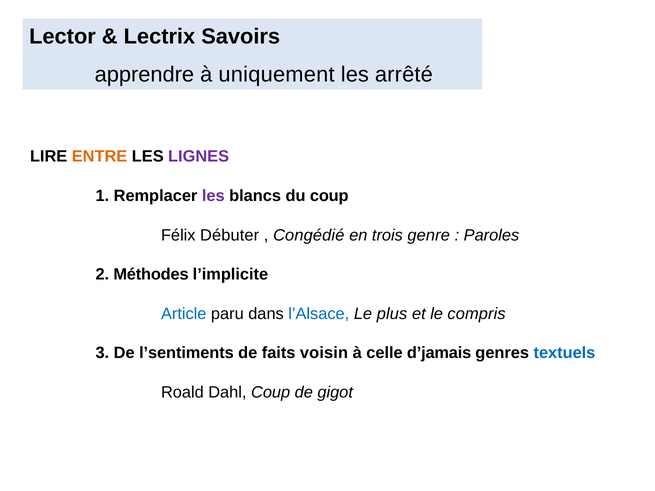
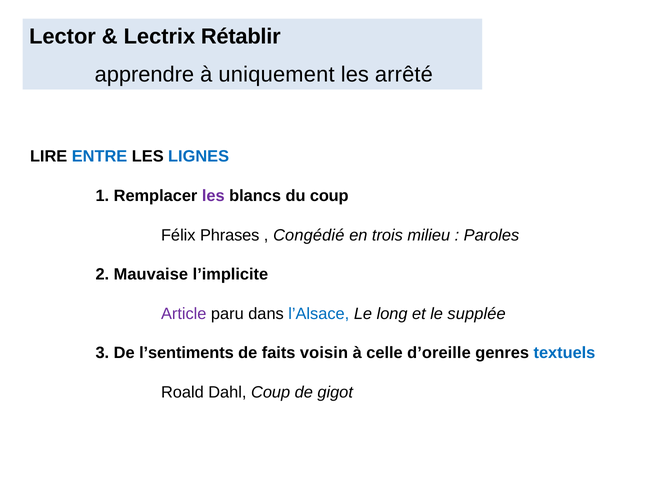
Savoirs: Savoirs -> Rétablir (241, 37)
ENTRE colour: orange -> blue (100, 157)
LIGNES colour: purple -> blue (199, 157)
Débuter: Débuter -> Phrases (230, 235)
genre: genre -> milieu (429, 235)
Méthodes: Méthodes -> Mauvaise (151, 275)
Article colour: blue -> purple (184, 314)
plus: plus -> long (392, 314)
compris: compris -> supplée (477, 314)
d’jamais: d’jamais -> d’oreille (439, 353)
